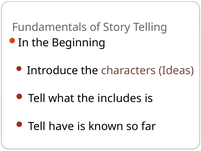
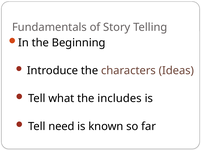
have: have -> need (61, 126)
